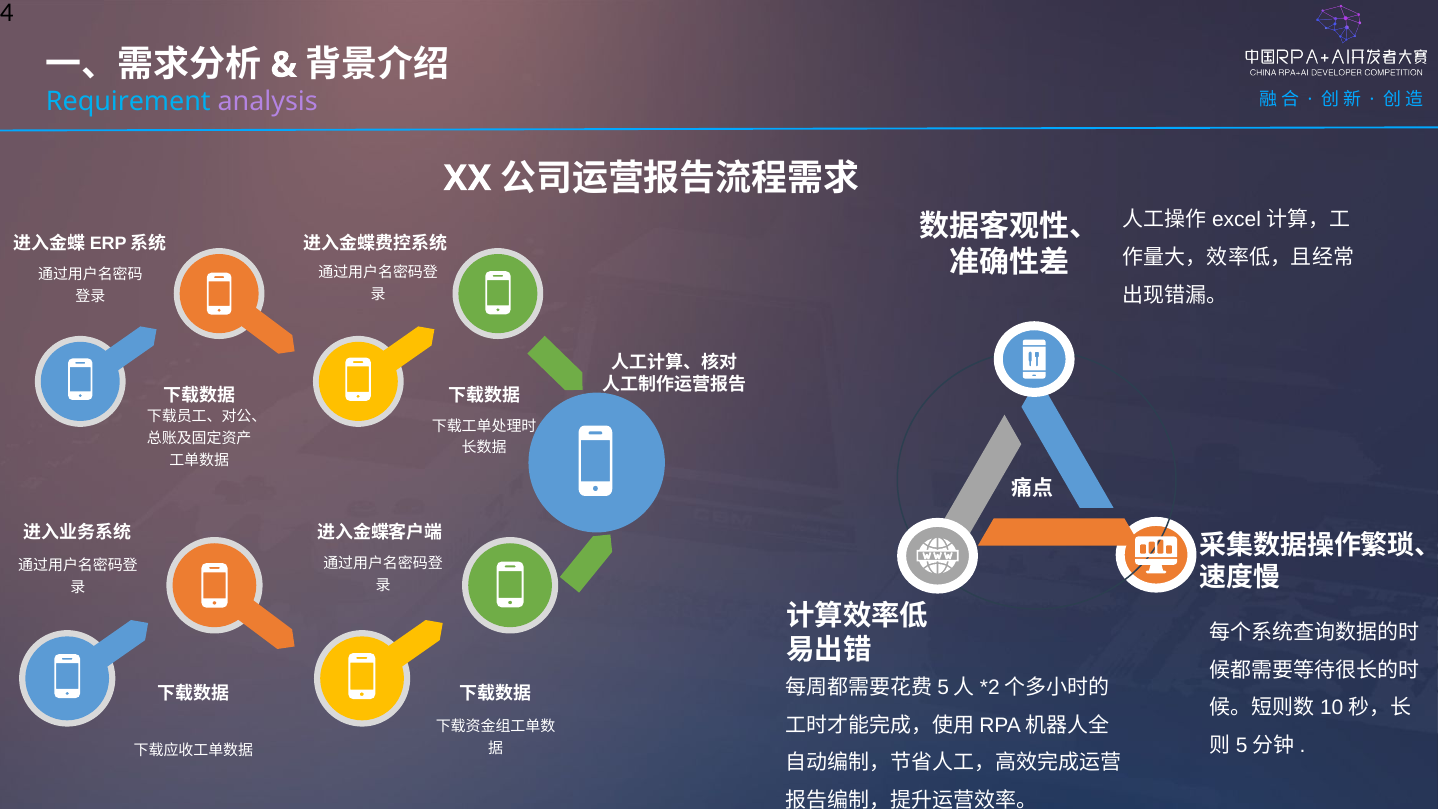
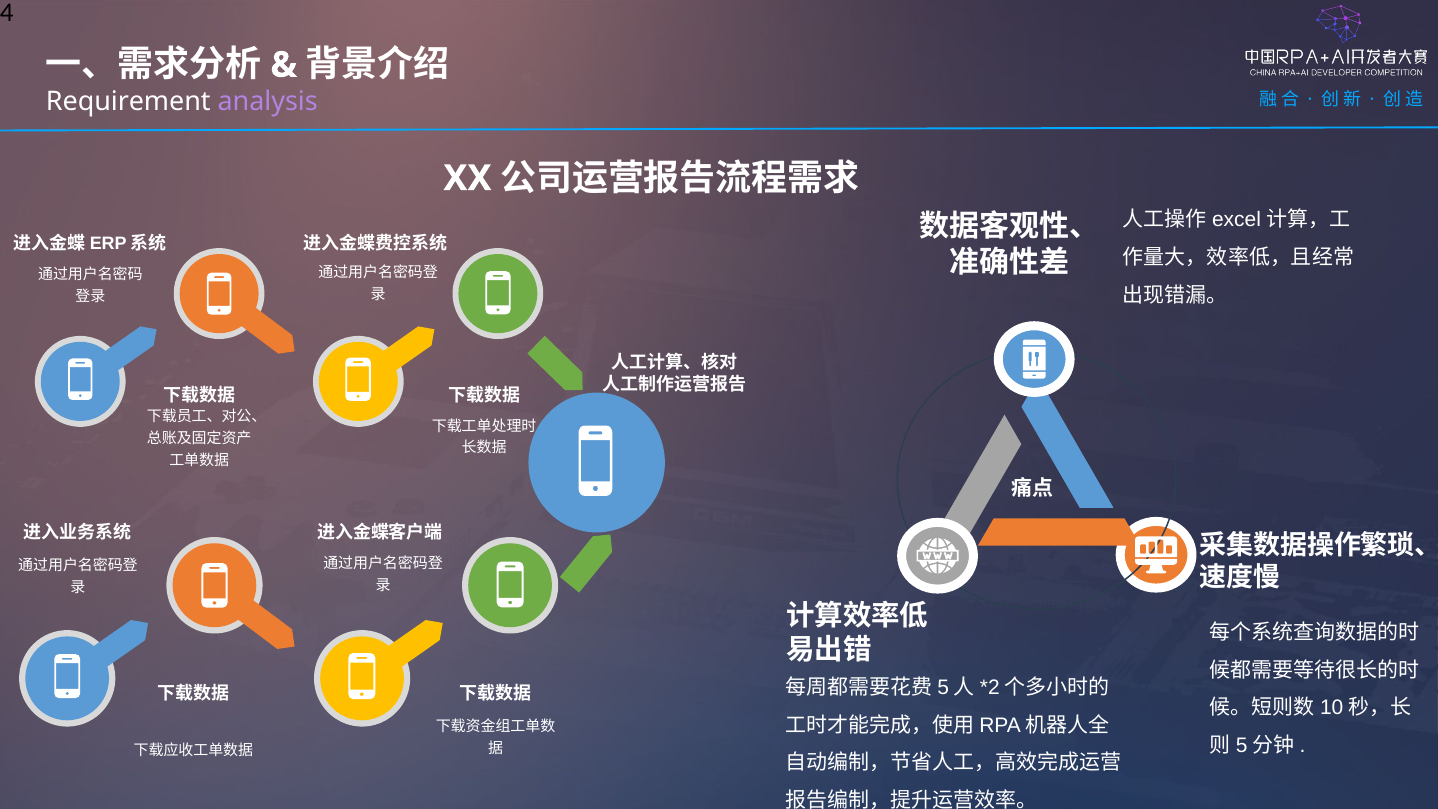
Requirement colour: light blue -> white (128, 102)
